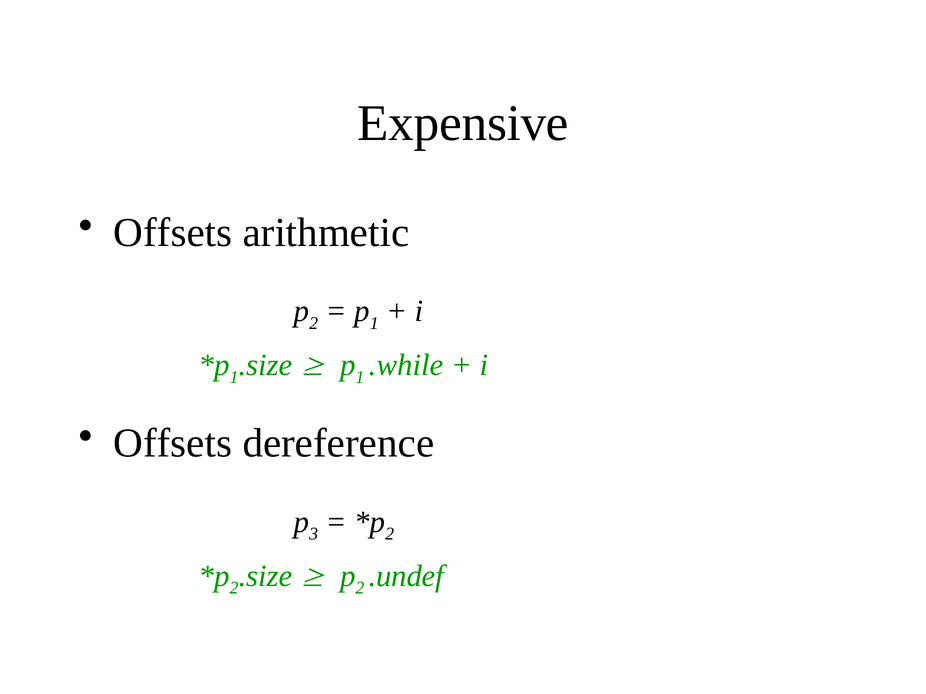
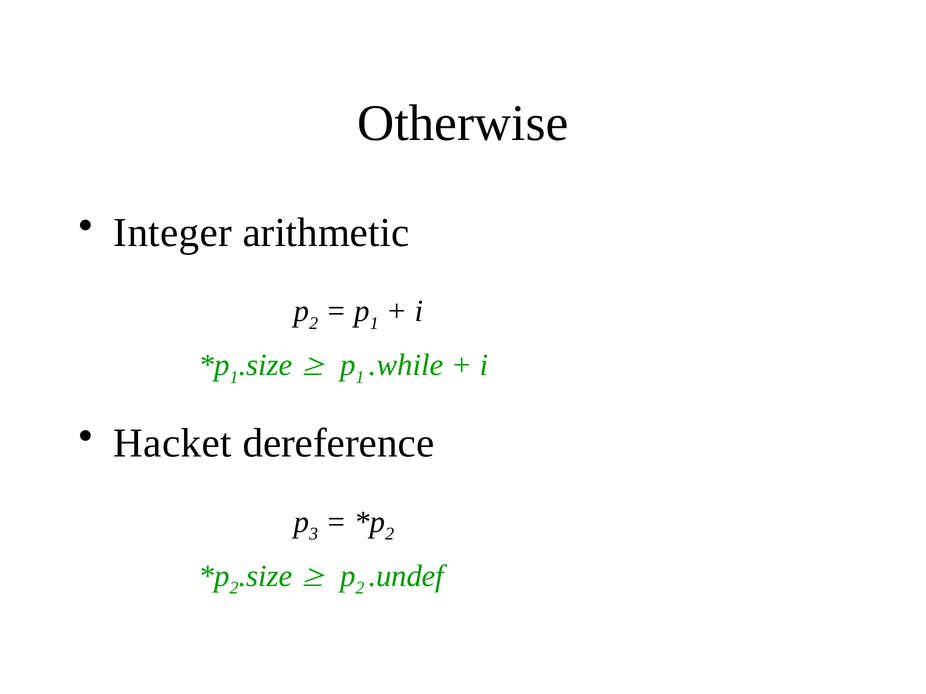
Expensive: Expensive -> Otherwise (463, 123)
Offsets: Offsets -> Integer (173, 233)
Offsets: Offsets -> Hacket (173, 444)
